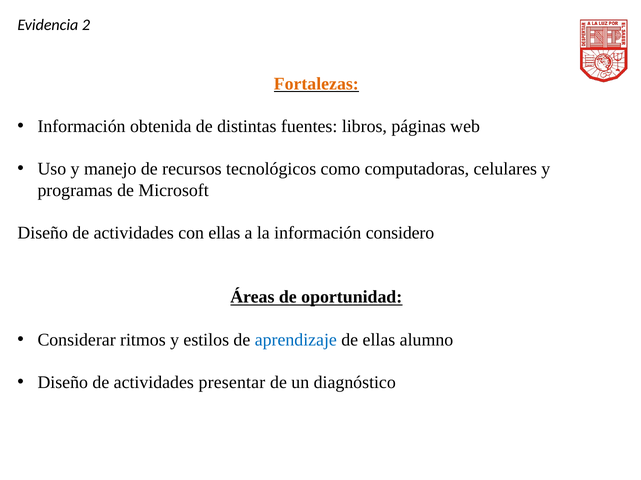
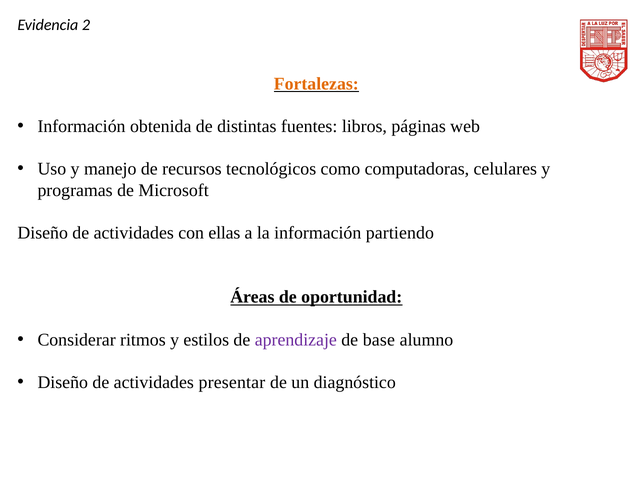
considero: considero -> partiendo (400, 233)
aprendizaje colour: blue -> purple (296, 340)
de ellas: ellas -> base (379, 340)
